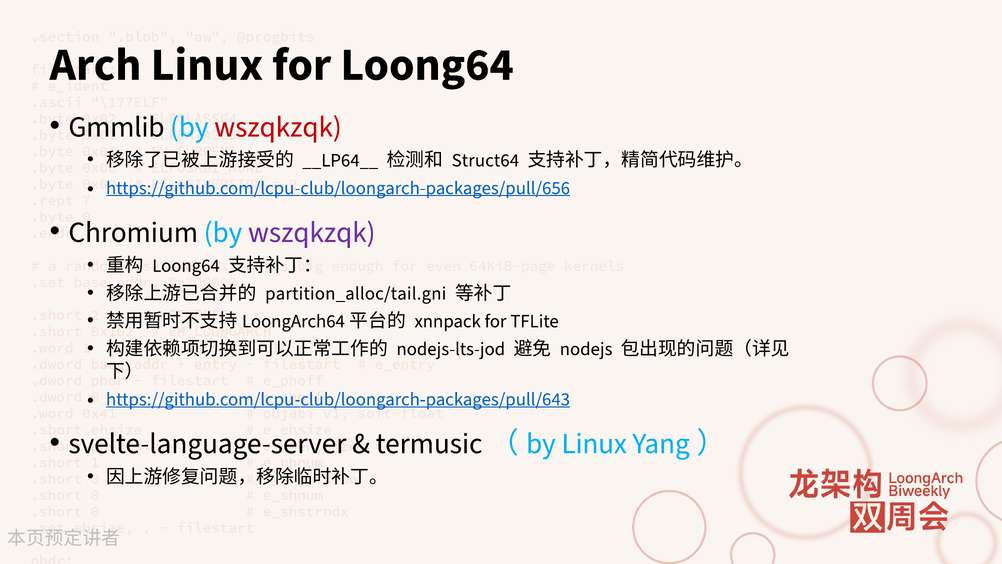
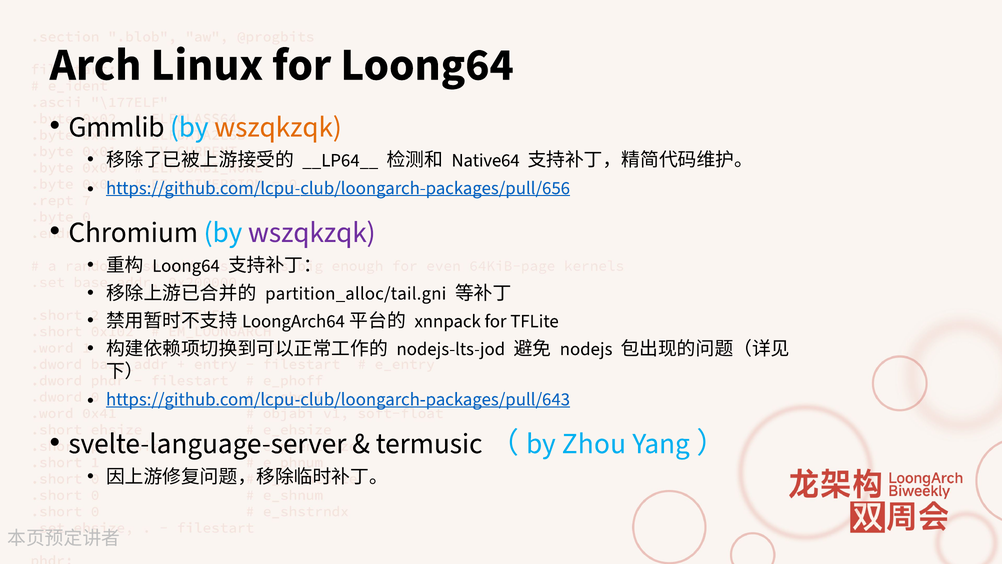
wszqkzqk colour: red -> orange (278, 127)
Struct64: Struct64 -> Native64 (486, 160)
Linux: Linux -> Zhou (594, 443)
